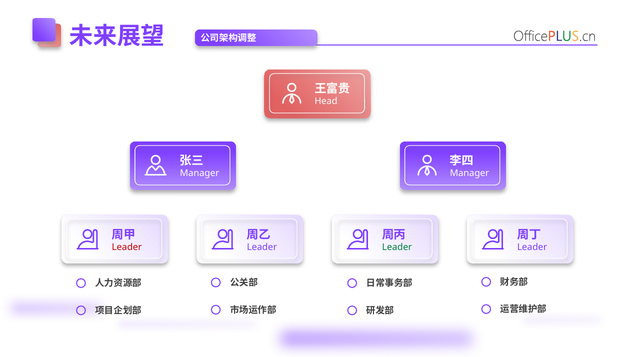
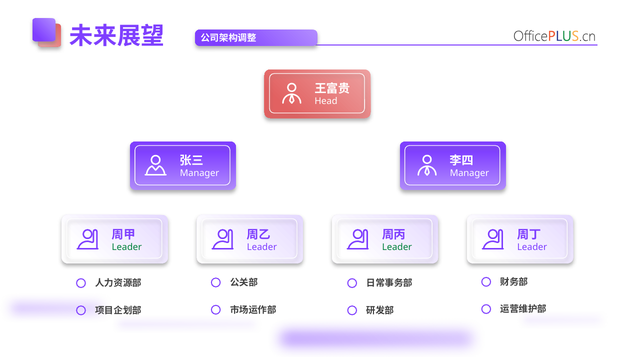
Leader colour: red -> green (127, 247)
